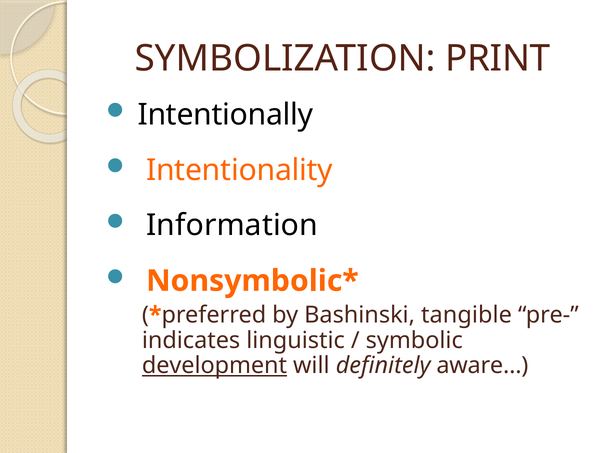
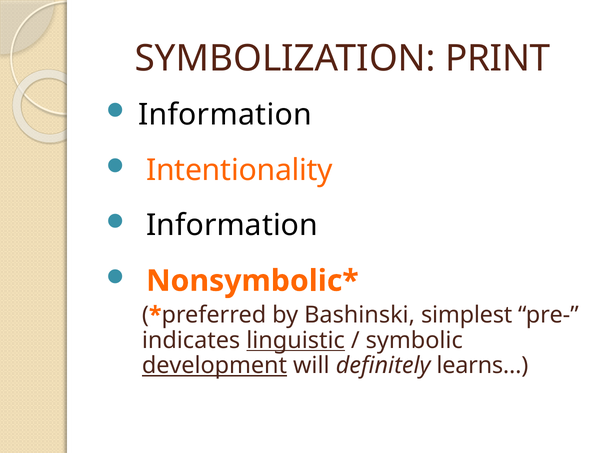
Intentionally: Intentionally -> Information (225, 115)
tangible: tangible -> simplest (467, 315)
linguistic underline: none -> present (296, 340)
aware…: aware… -> learns… (482, 366)
